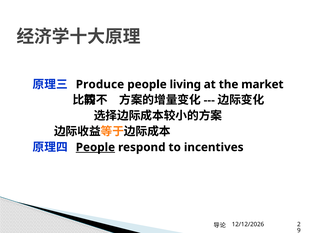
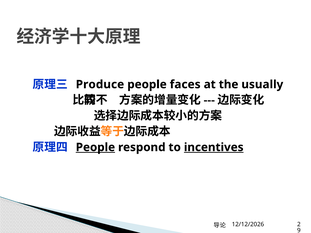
living: living -> faces (185, 85)
market: market -> usually (262, 85)
incentives underline: none -> present (214, 147)
